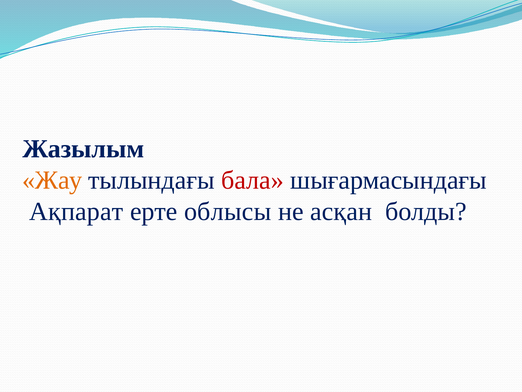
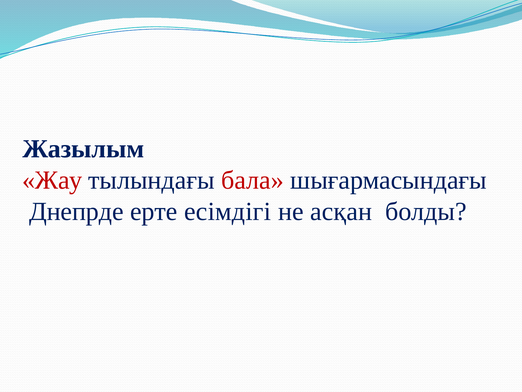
Жау colour: orange -> red (52, 180)
Ақпарат: Ақпарат -> Днепрде (76, 211)
облысы: облысы -> есімдігі (228, 211)
